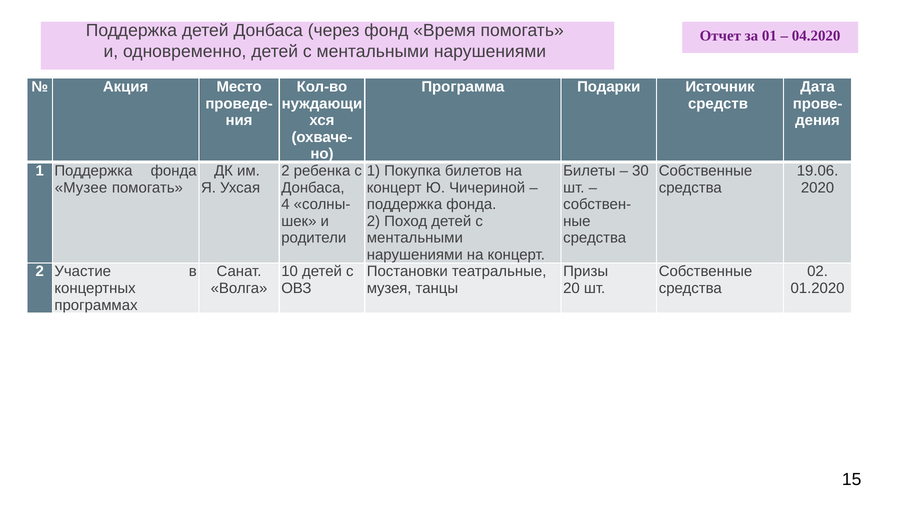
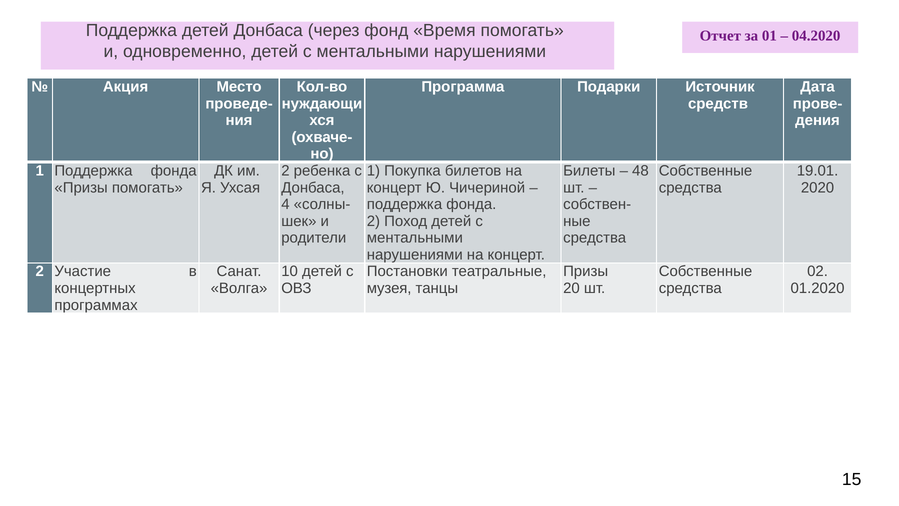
30: 30 -> 48 (640, 171)
19.06: 19.06 -> 19.01 (818, 171)
Музее: Музее -> Призы (81, 187)
